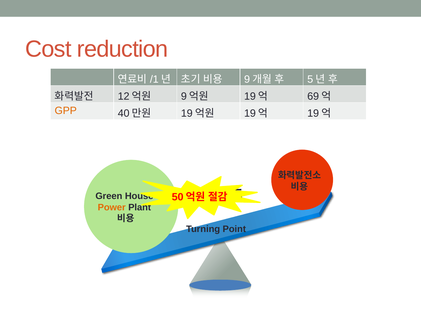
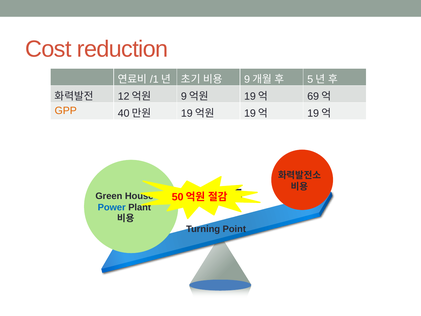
Power colour: orange -> blue (112, 207)
